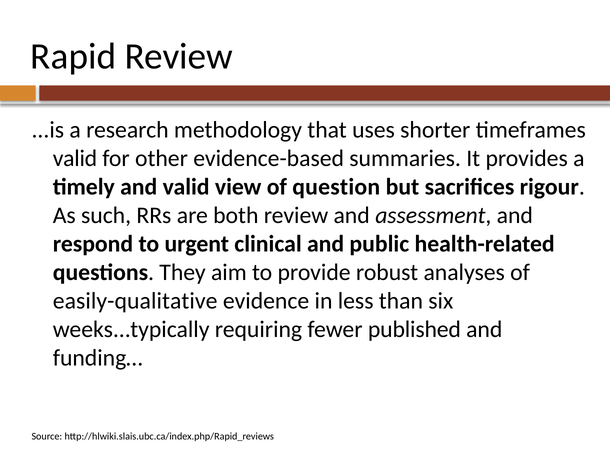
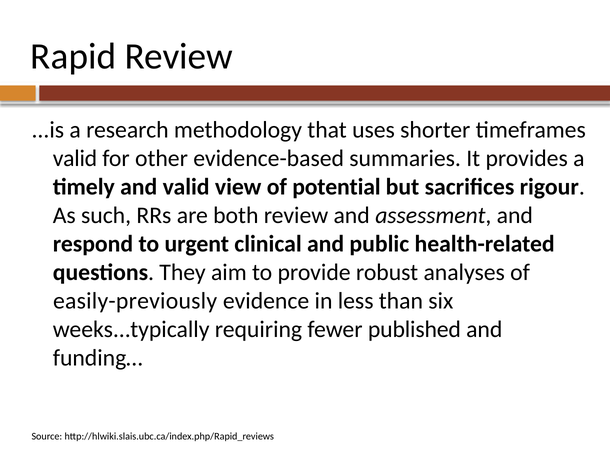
question: question -> potential (336, 187)
easily-qualitative: easily-qualitative -> easily-previously (135, 301)
